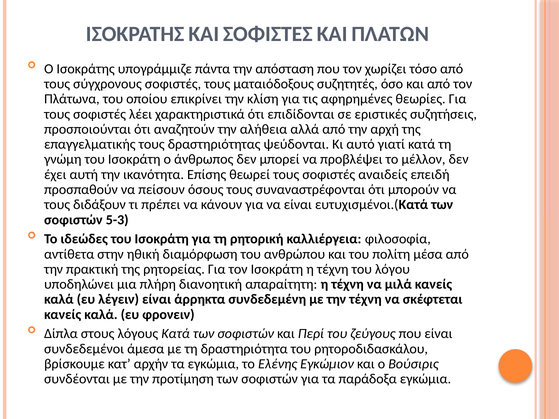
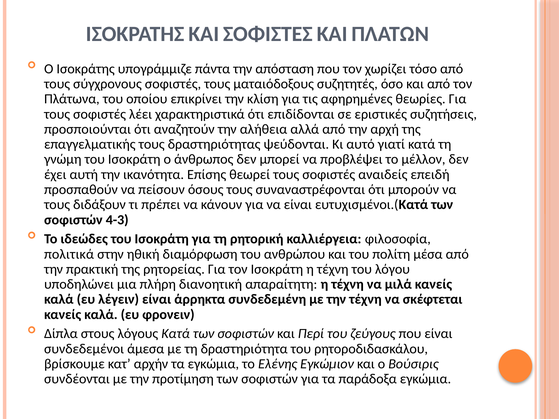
5-3: 5-3 -> 4-3 (117, 220)
αντίθετα: αντίθετα -> πολιτικά (69, 254)
